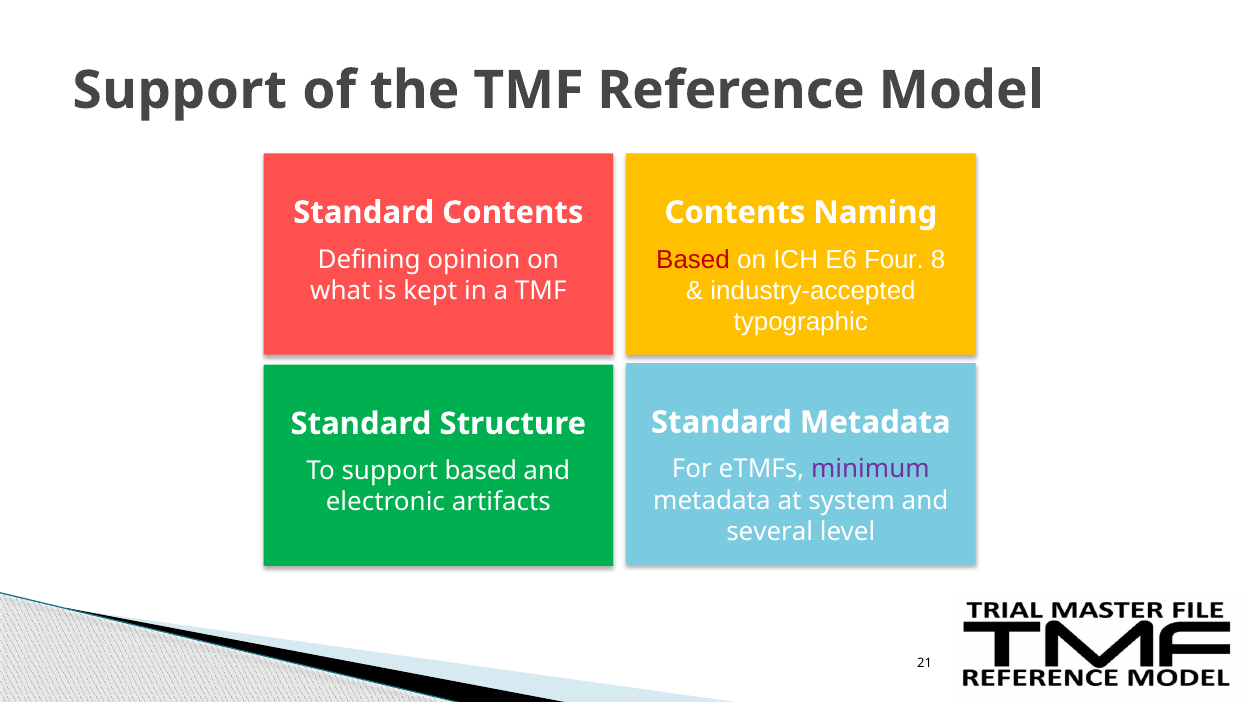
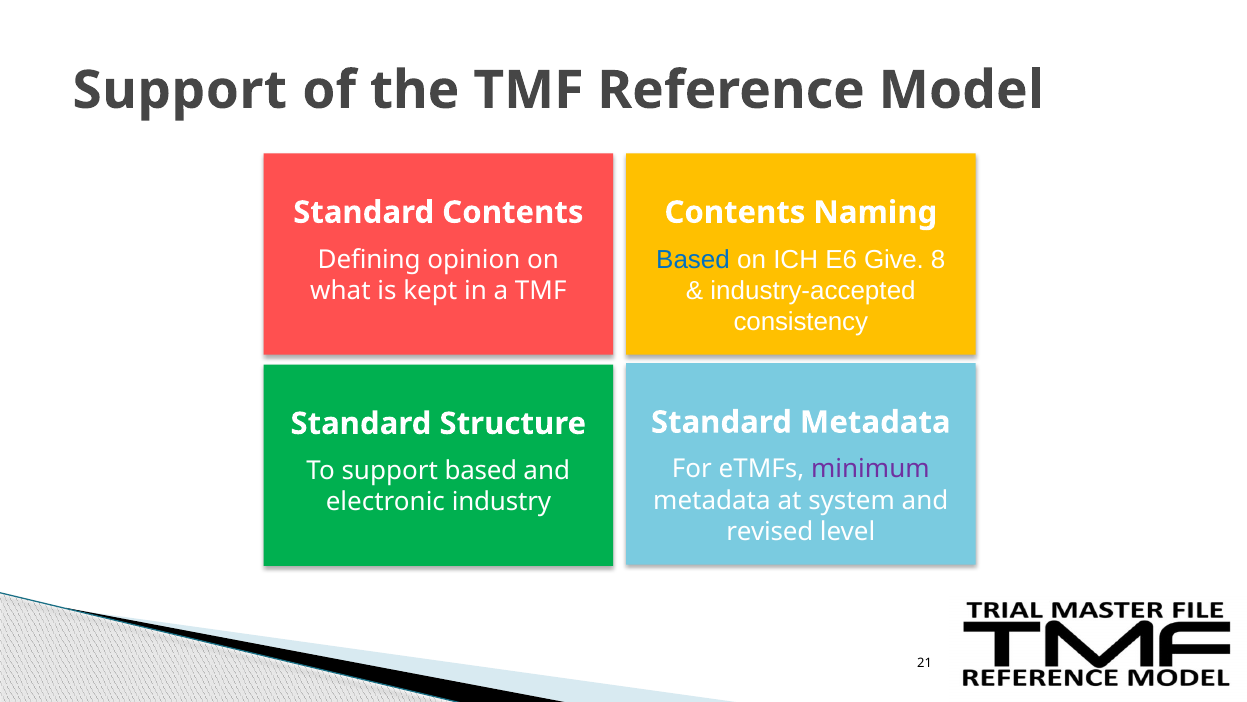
Based colour: red -> blue (693, 259)
Four: Four -> Give (894, 259)
typographic: typographic -> consistency (801, 322)
artifacts: artifacts -> industry (501, 501)
several: several -> revised (770, 531)
